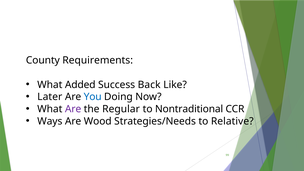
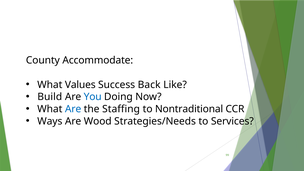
Requirements: Requirements -> Accommodate (98, 60)
Added: Added -> Values (80, 85)
Later: Later -> Build (50, 97)
Are colour: purple -> blue (73, 109)
Regular: Regular -> Staffing (121, 109)
Relative: Relative -> Services (232, 121)
